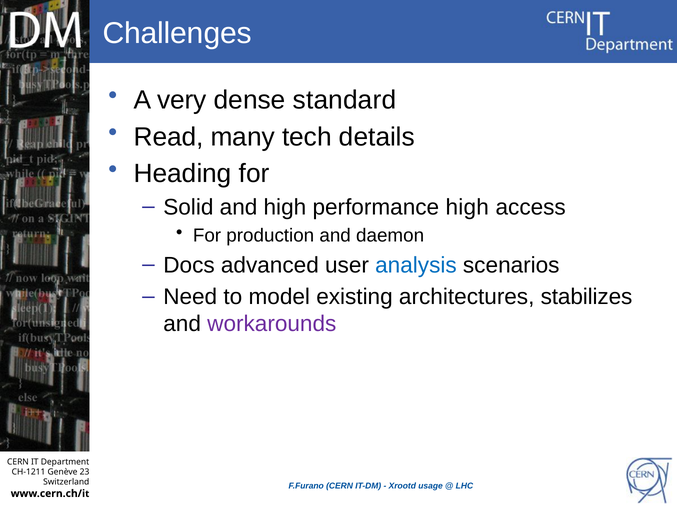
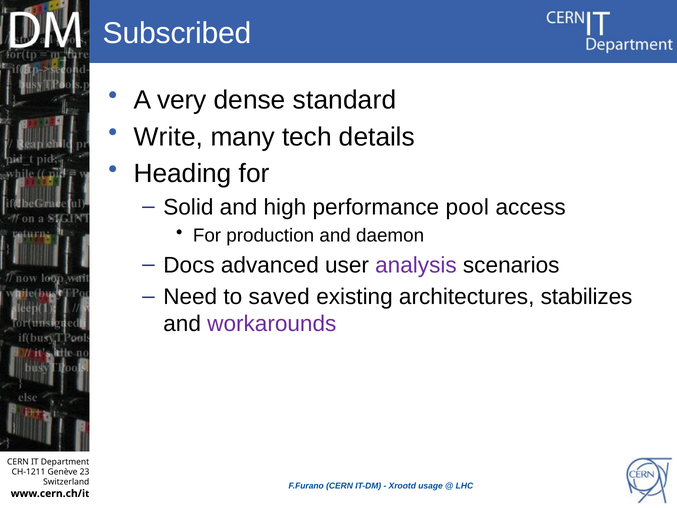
Challenges: Challenges -> Subscribed (177, 33)
Read: Read -> Write (168, 137)
performance high: high -> pool (467, 207)
analysis colour: blue -> purple (416, 265)
model: model -> saved (279, 297)
